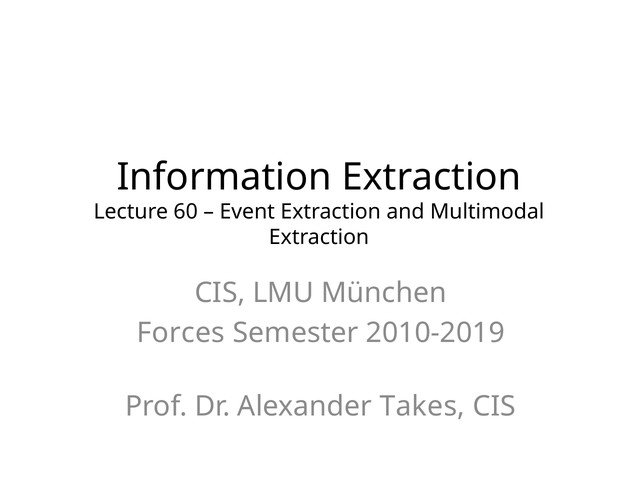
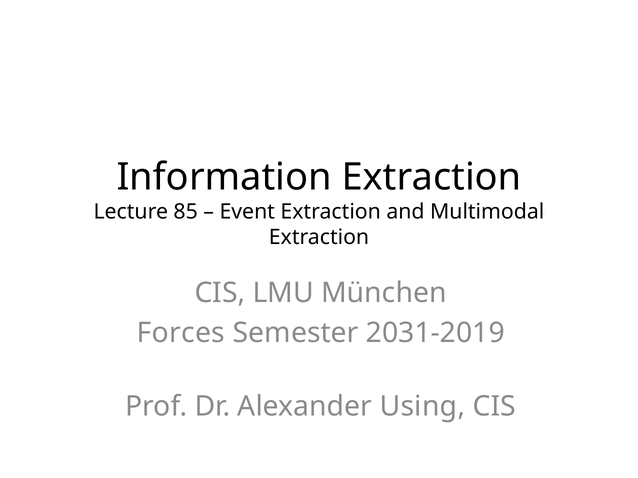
60: 60 -> 85 (186, 212)
2010-2019: 2010-2019 -> 2031-2019 (435, 333)
Takes: Takes -> Using (422, 407)
